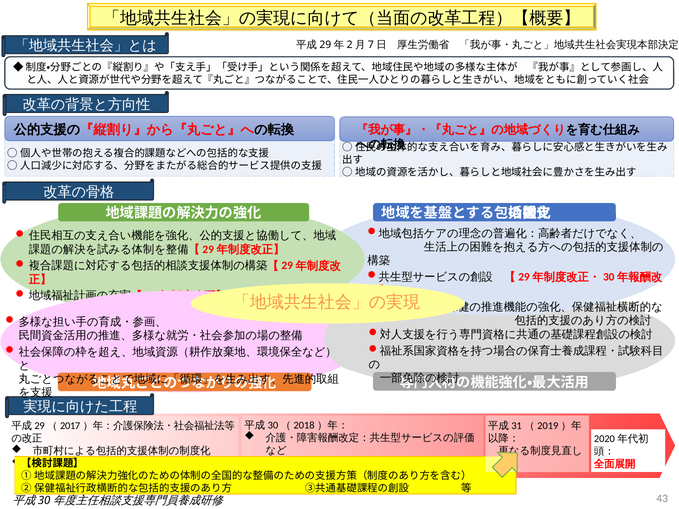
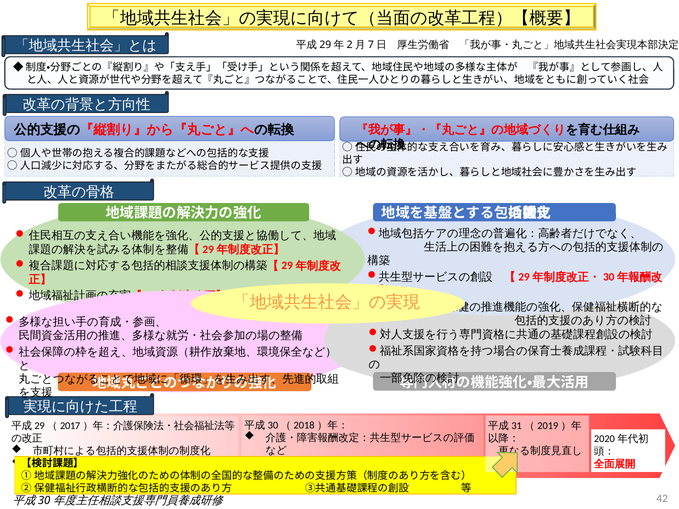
43: 43 -> 42 (662, 499)
